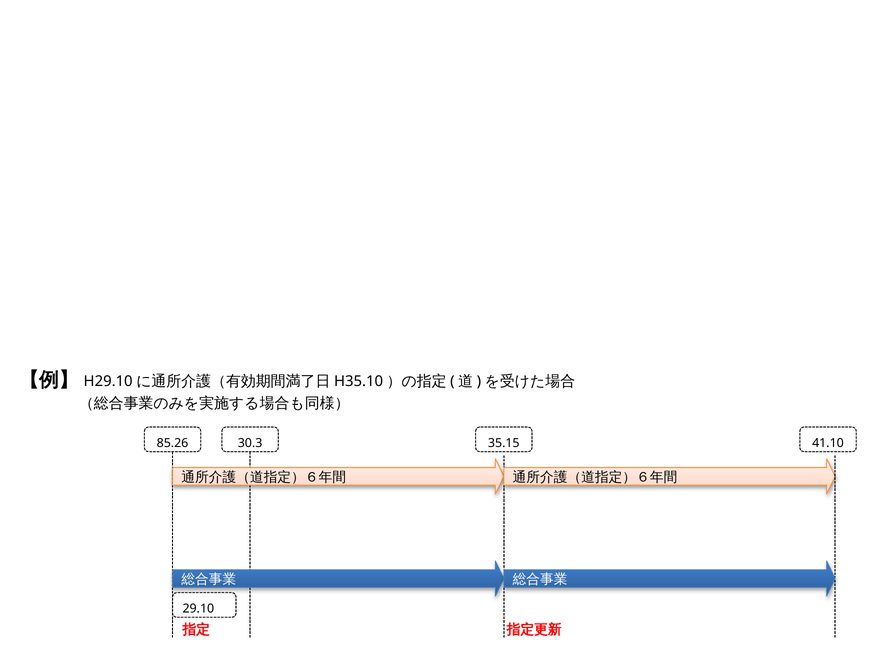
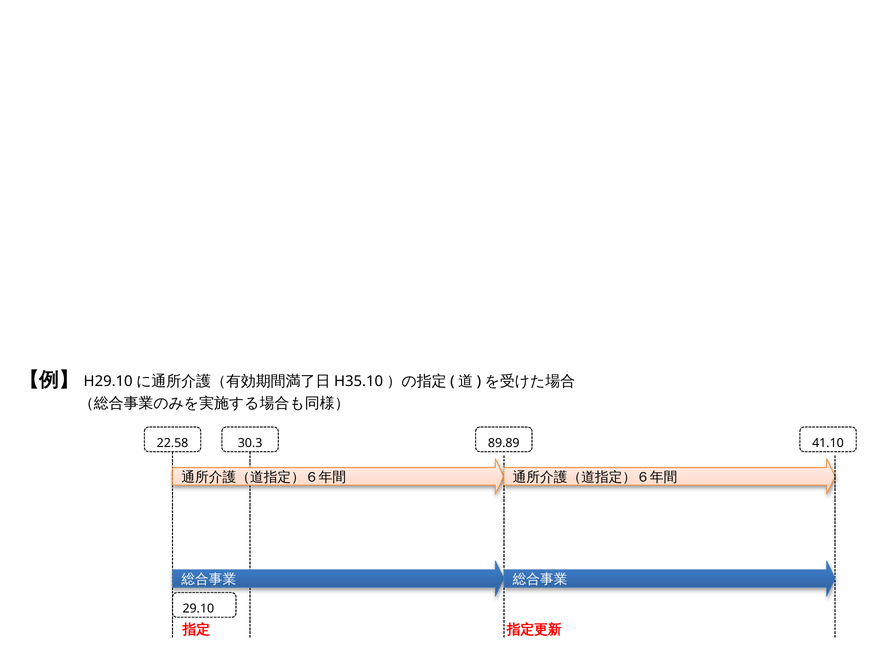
85.26: 85.26 -> 22.58 (173, 443)
35.15: 35.15 -> 89.89 (504, 443)
